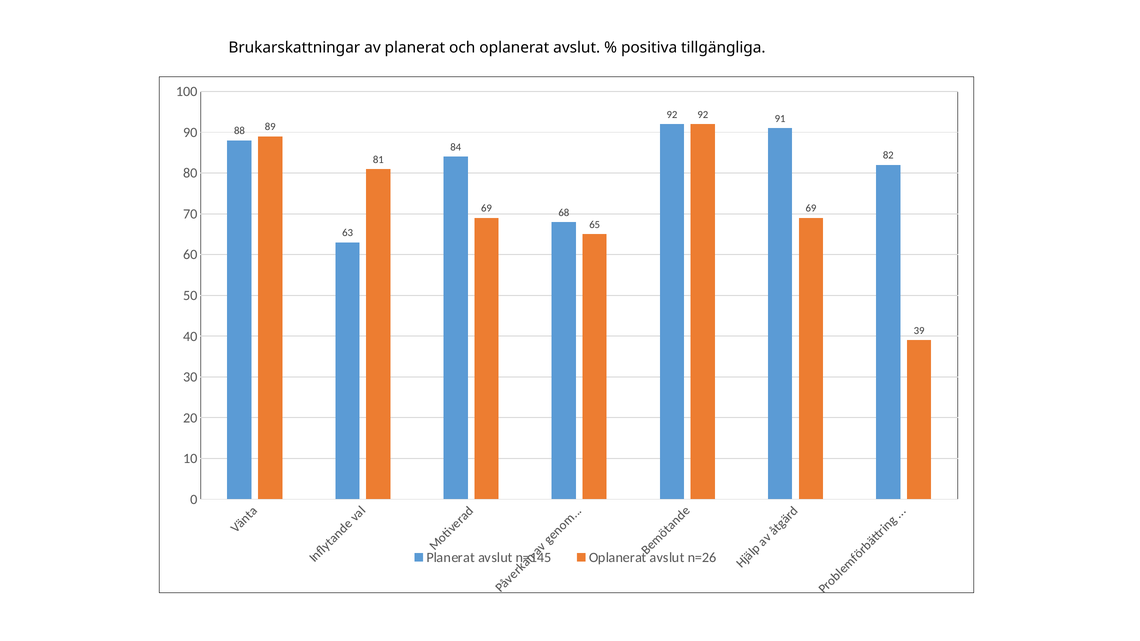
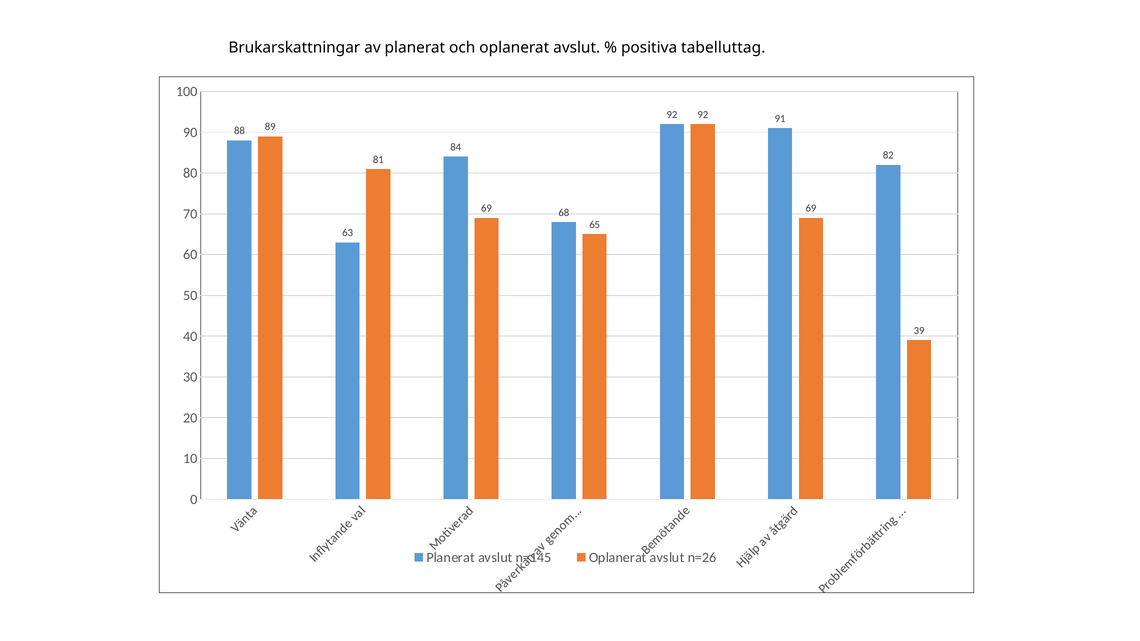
tillgängliga: tillgängliga -> tabelluttag (723, 48)
